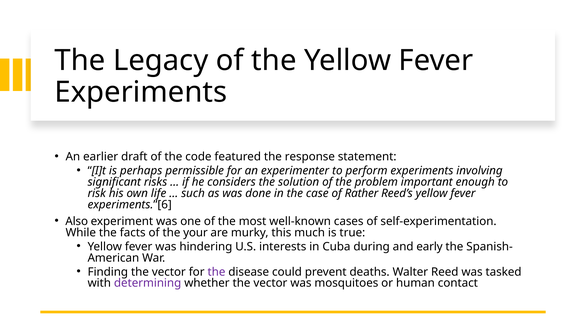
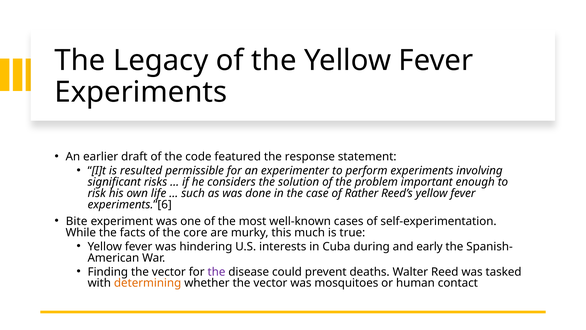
perhaps: perhaps -> resulted (141, 171)
Also: Also -> Bite (77, 221)
your: your -> core (195, 232)
determining colour: purple -> orange (148, 283)
